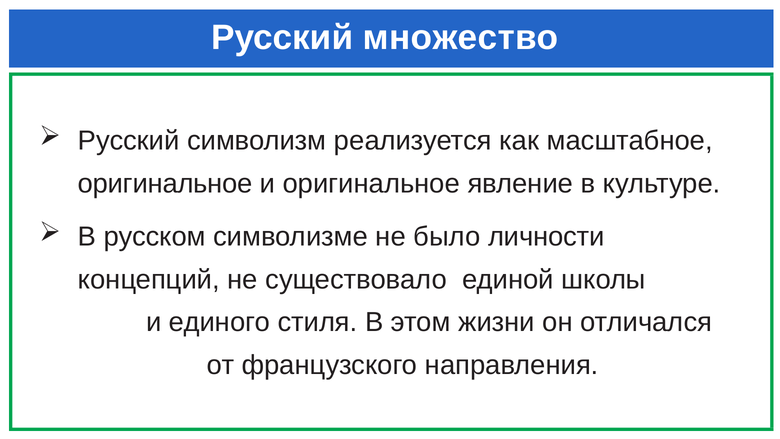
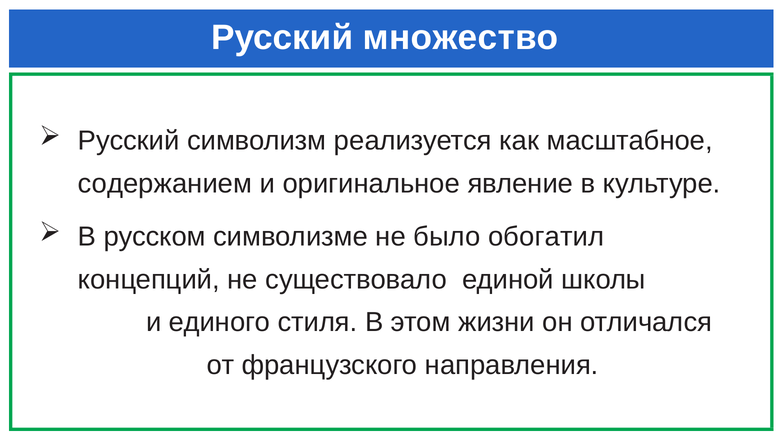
оригинальное: оригинальное -> содержанием (165, 183)
личности: личности -> обогатил (546, 237)
